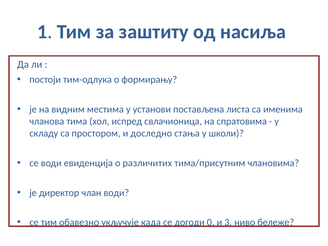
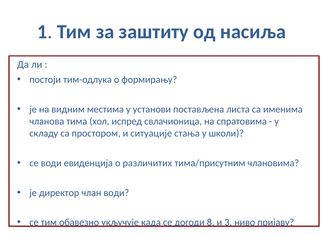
доследно: доследно -> ситуације (151, 133)
0: 0 -> 8 (211, 222)
бележе: бележе -> пријаву (276, 222)
